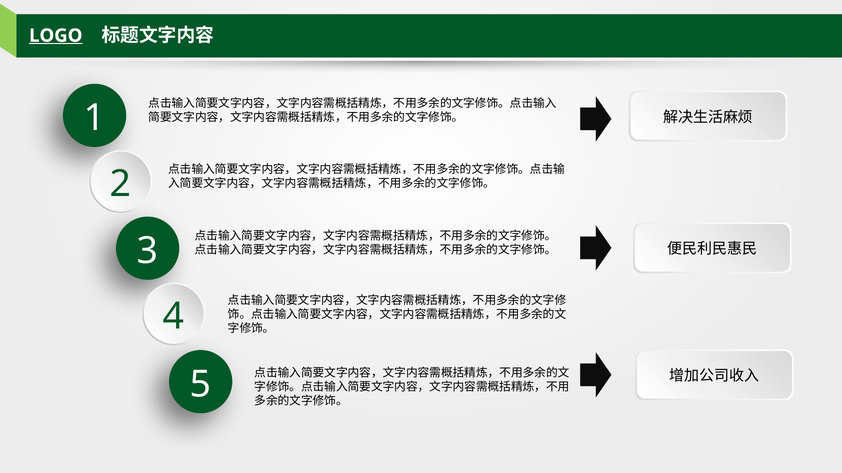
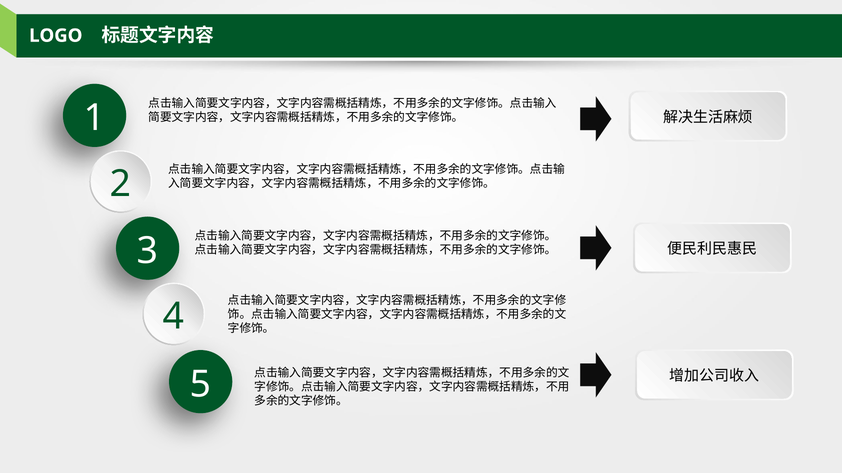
LOGO underline: present -> none (56, 36)
